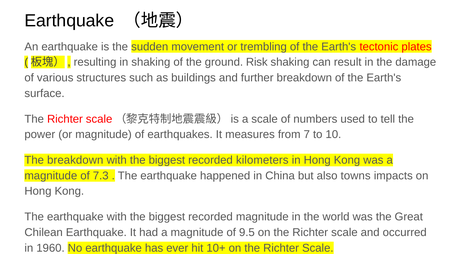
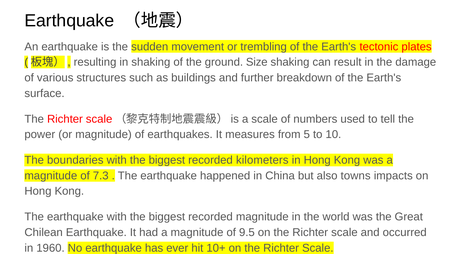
Risk: Risk -> Size (257, 62)
7: 7 -> 5 (307, 135)
The breakdown: breakdown -> boundaries (75, 160)
